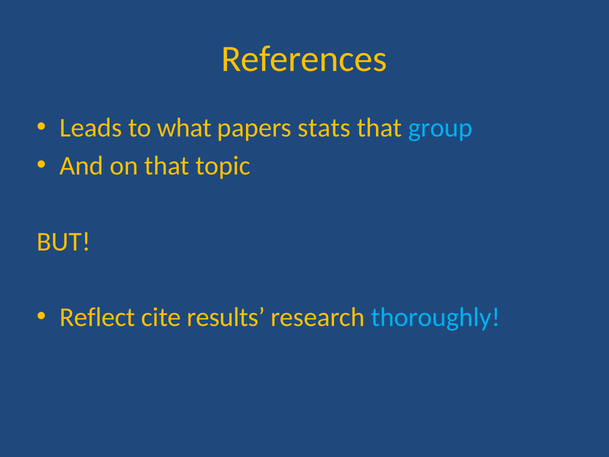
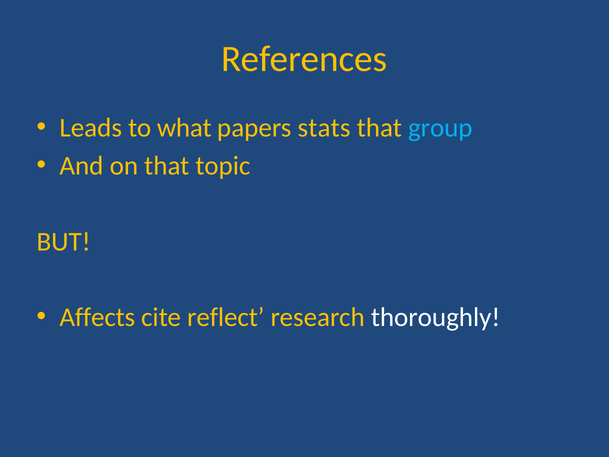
Reflect: Reflect -> Affects (97, 317)
results: results -> reflect (226, 317)
thoroughly colour: light blue -> white (436, 317)
